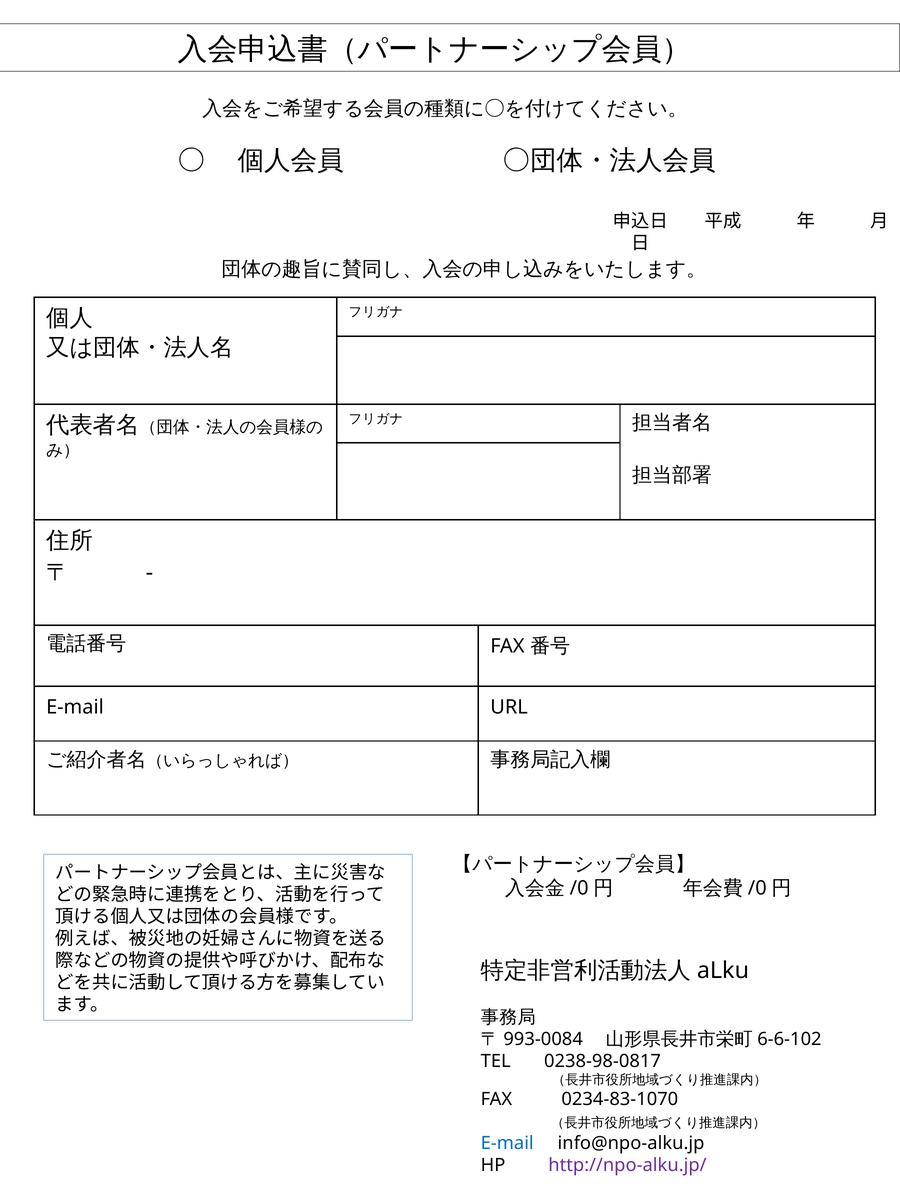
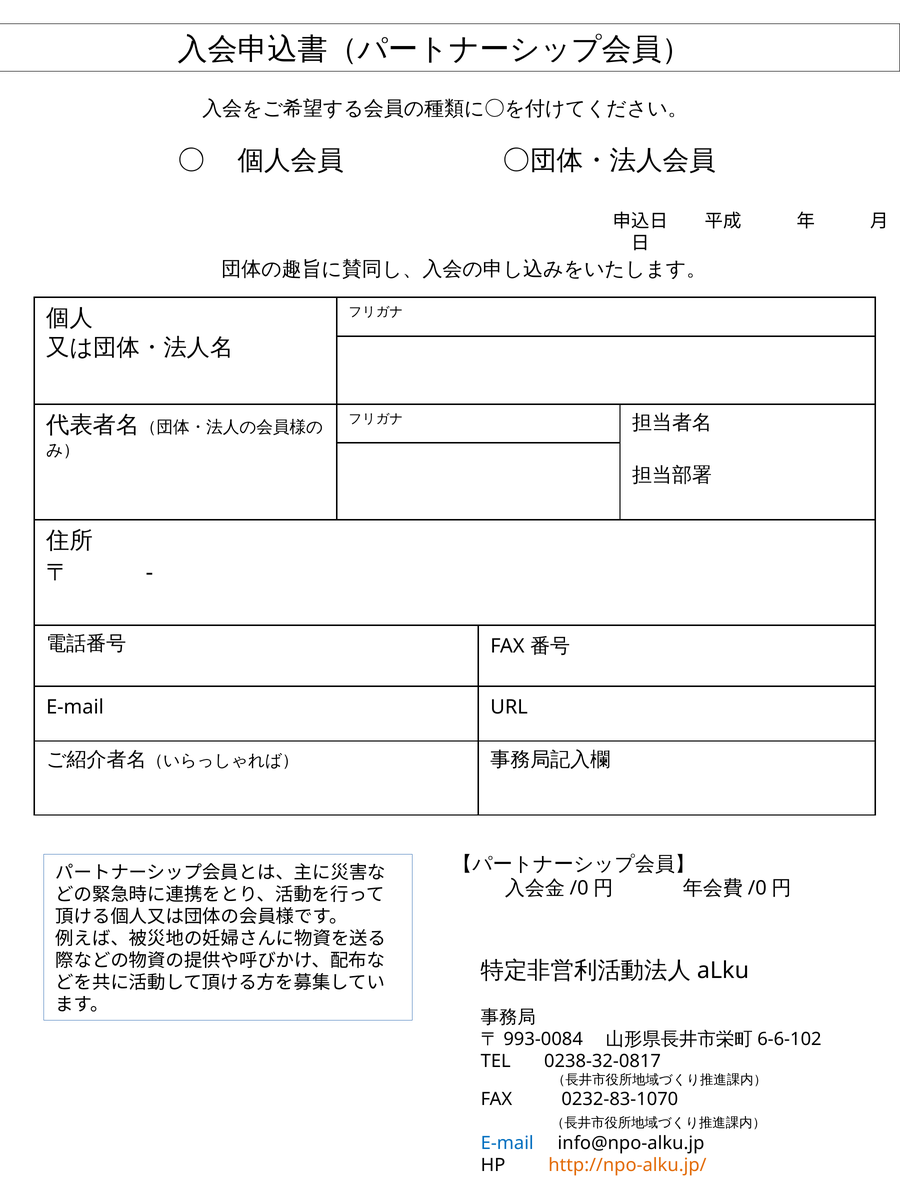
0238-98-0817: 0238-98-0817 -> 0238-32-0817 (602, 1062)
0234-83-1070: 0234-83-1070 -> 0232-83-1070 (620, 1100)
http://npo-alku.jp/ colour: purple -> orange (627, 1166)
